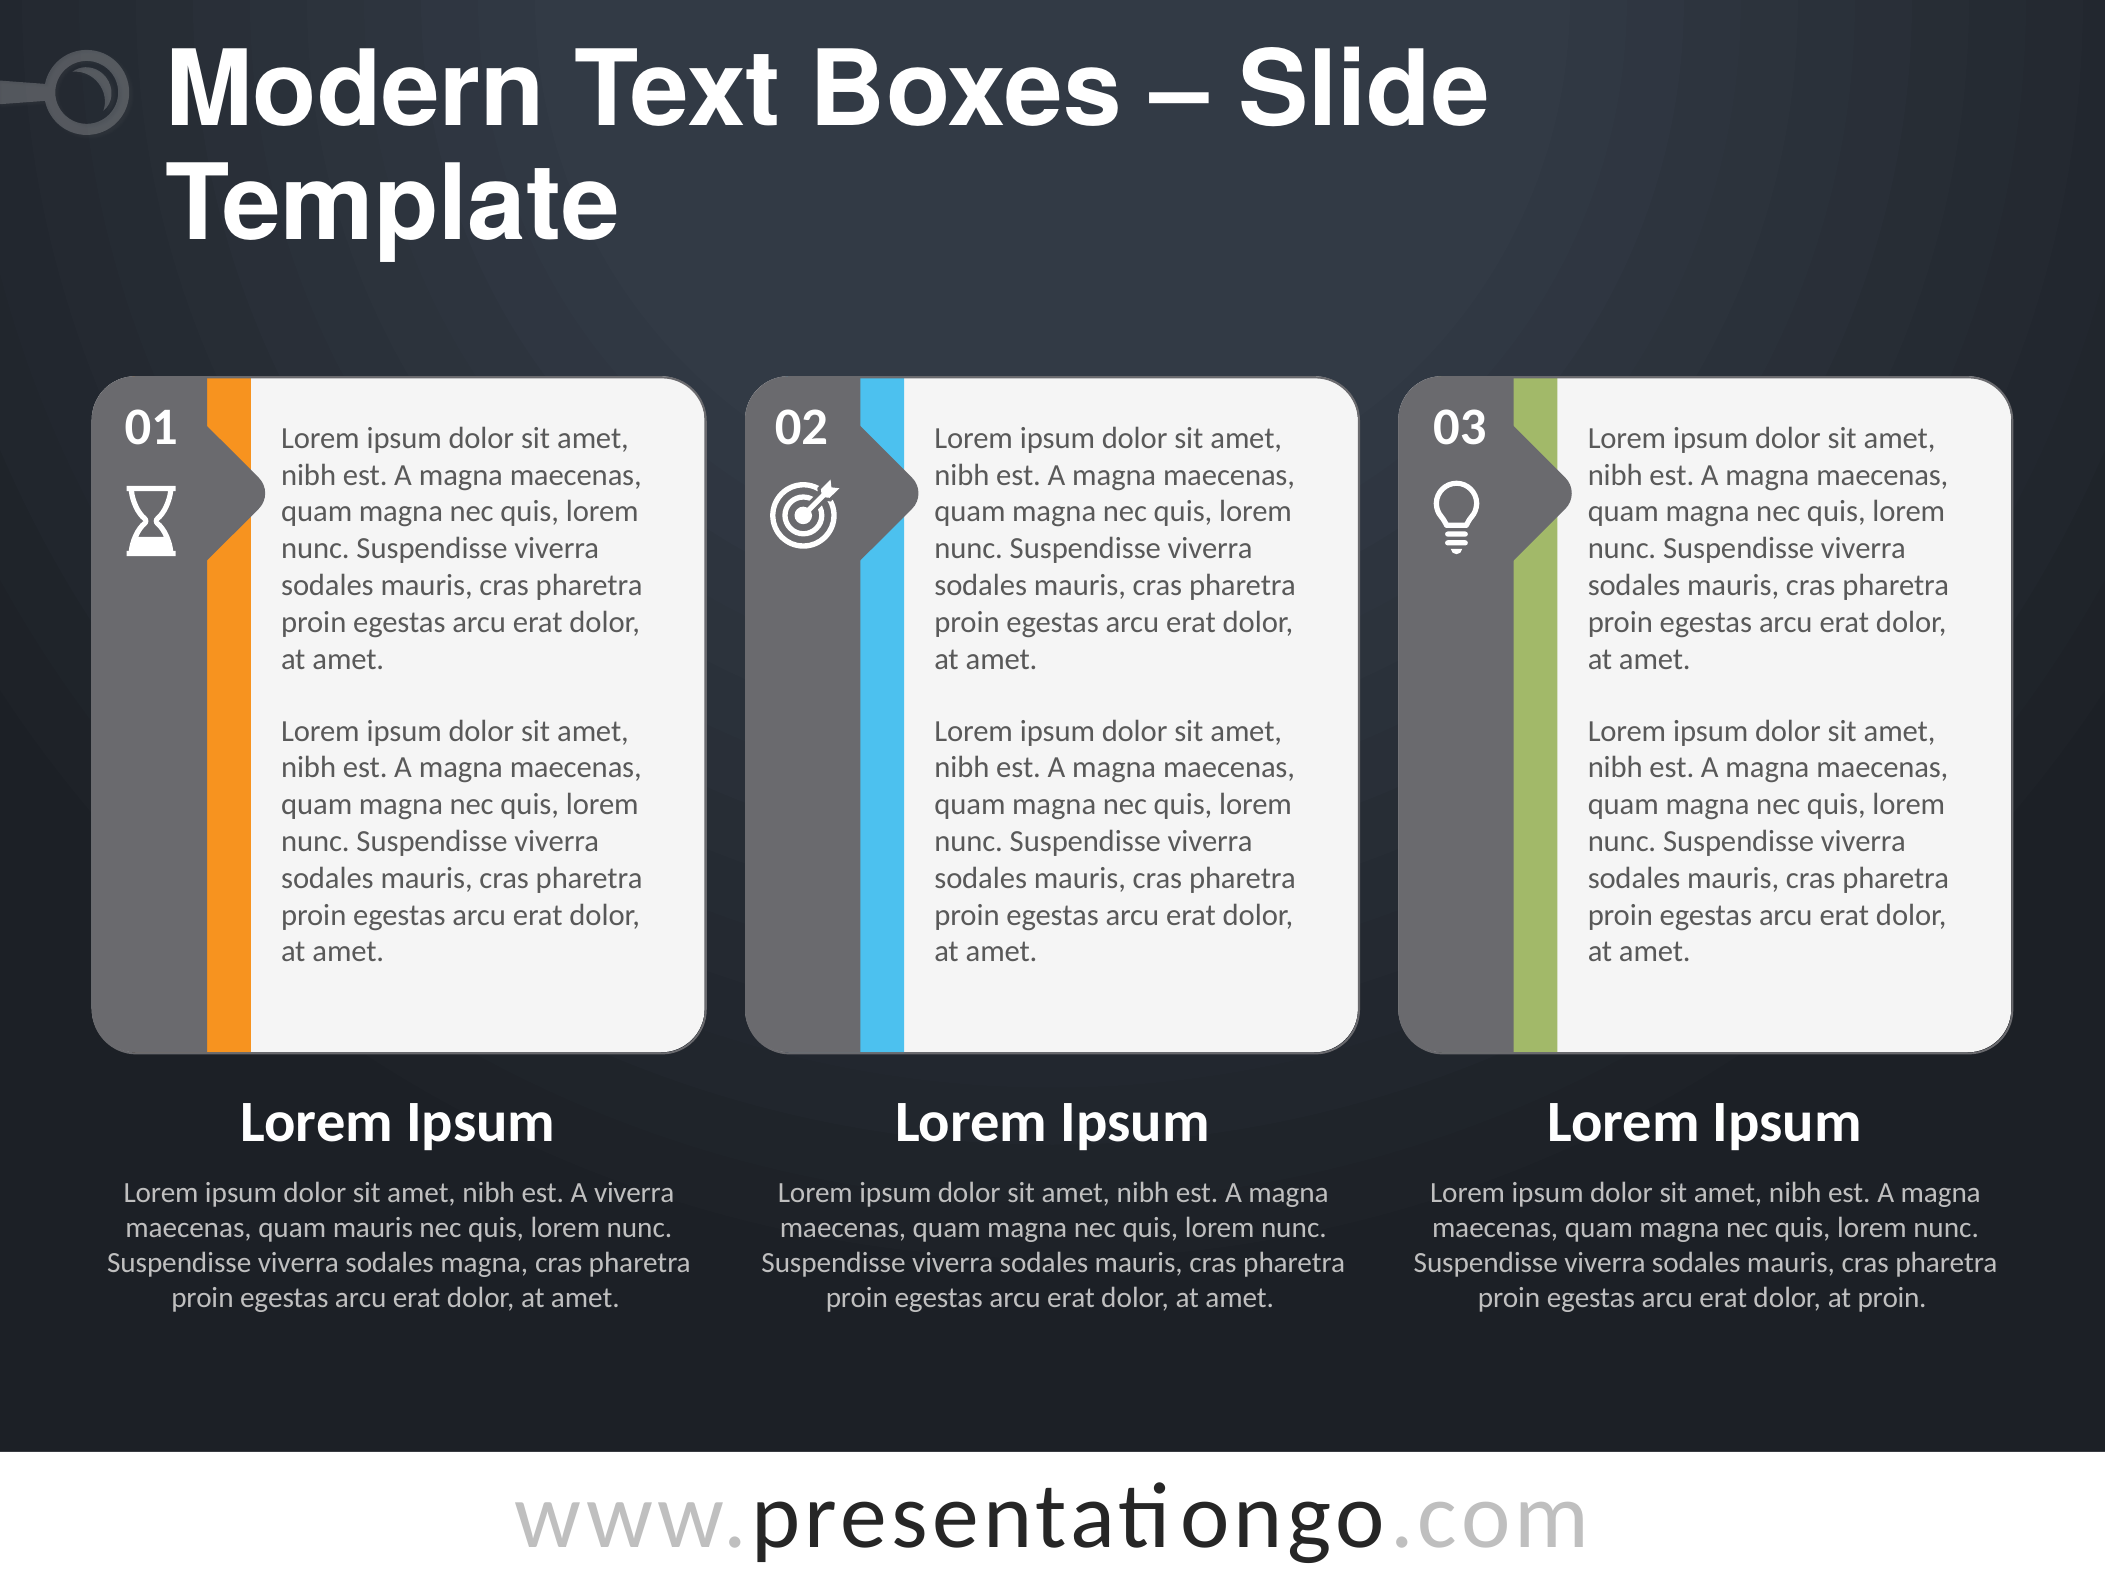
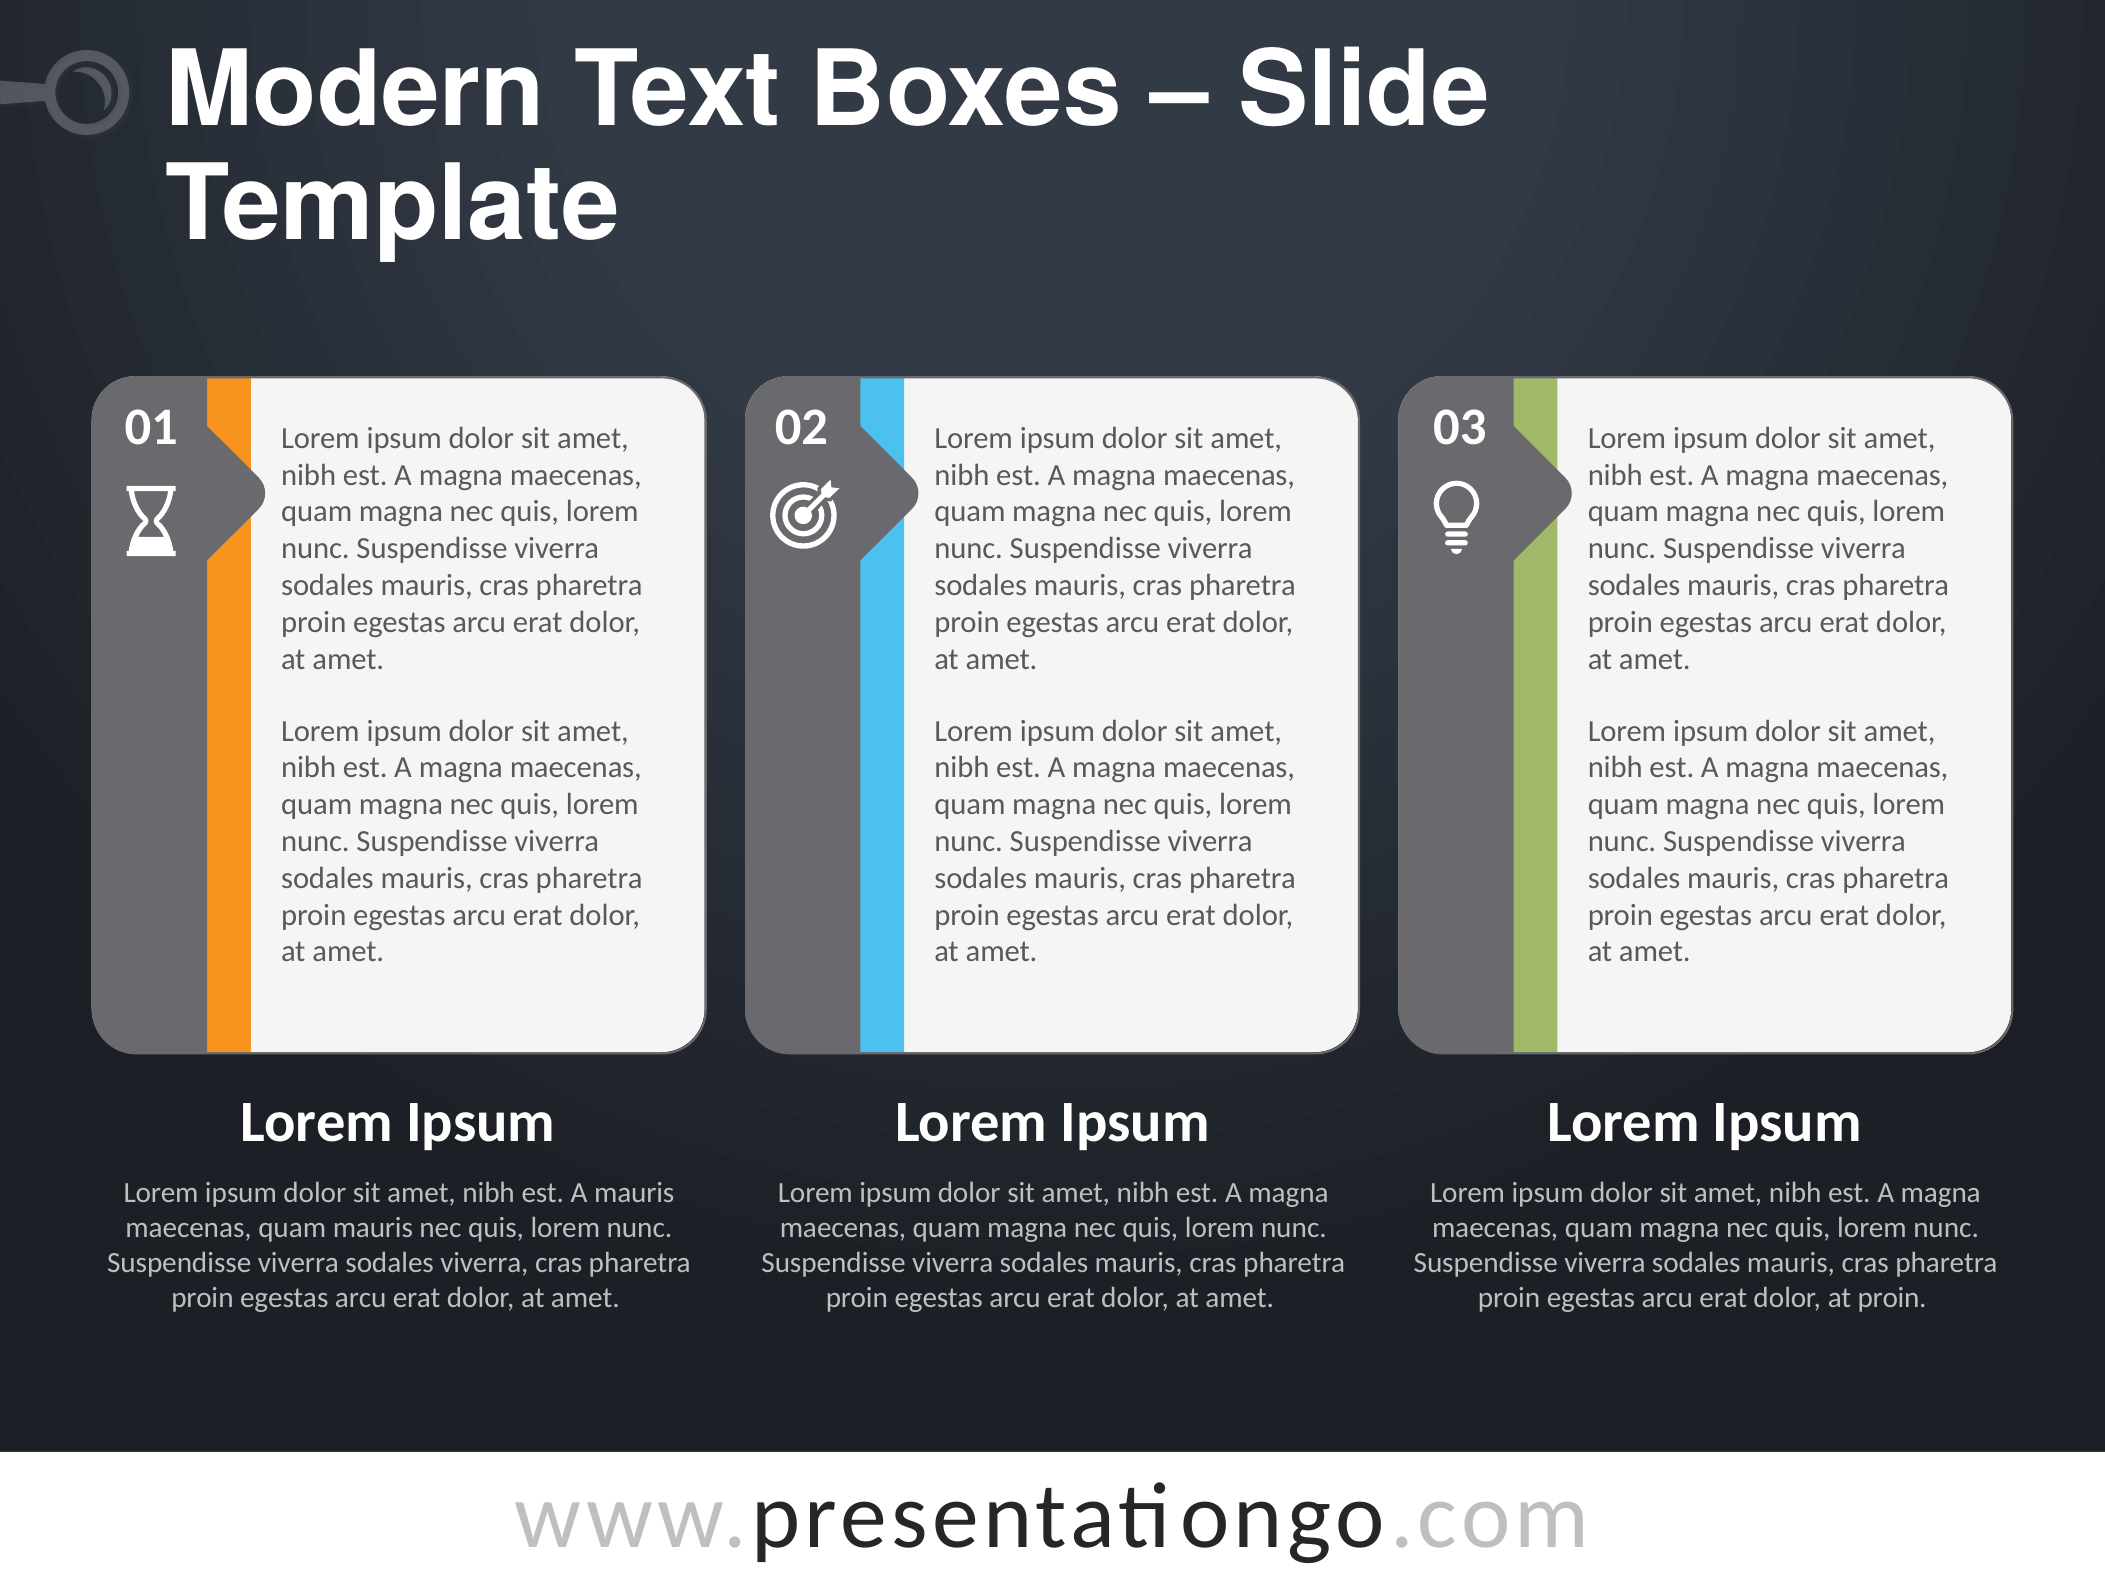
A viverra: viverra -> mauris (634, 1193)
sodales magna: magna -> viverra (484, 1263)
